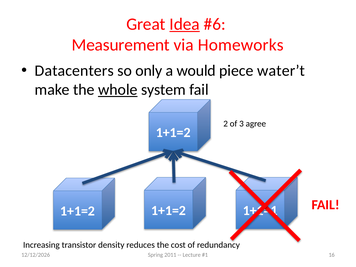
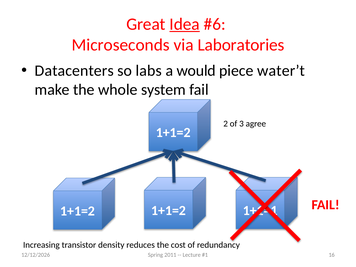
Measurement: Measurement -> Microseconds (121, 45)
Homeworks: Homeworks -> Laboratories (241, 45)
only: only -> labs (149, 71)
whole underline: present -> none (118, 90)
